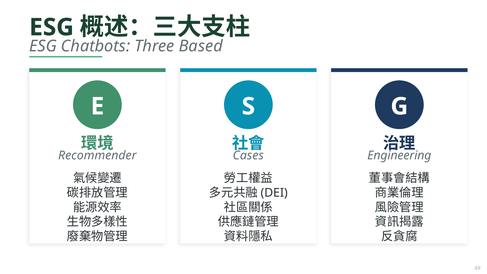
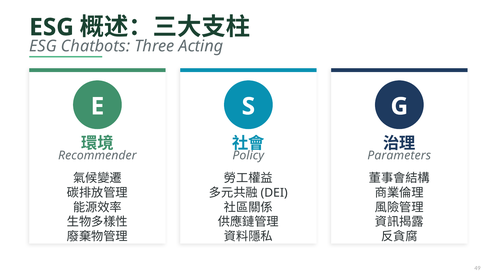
Based: Based -> Acting (201, 46)
Cases: Cases -> Policy (248, 155)
Engineering: Engineering -> Parameters (399, 155)
